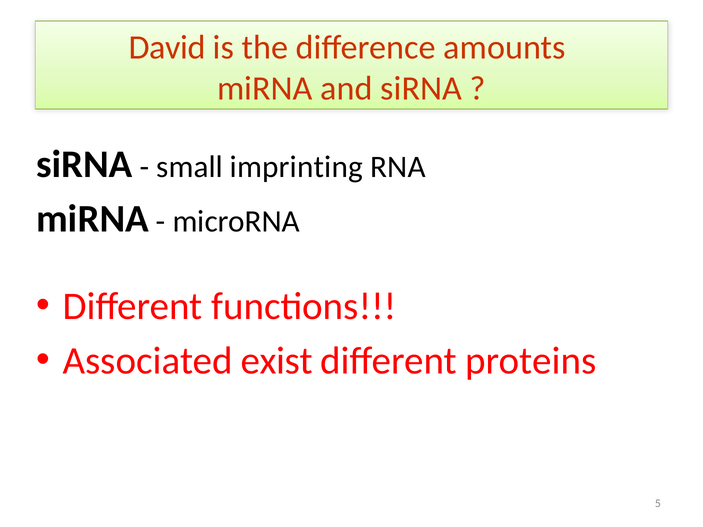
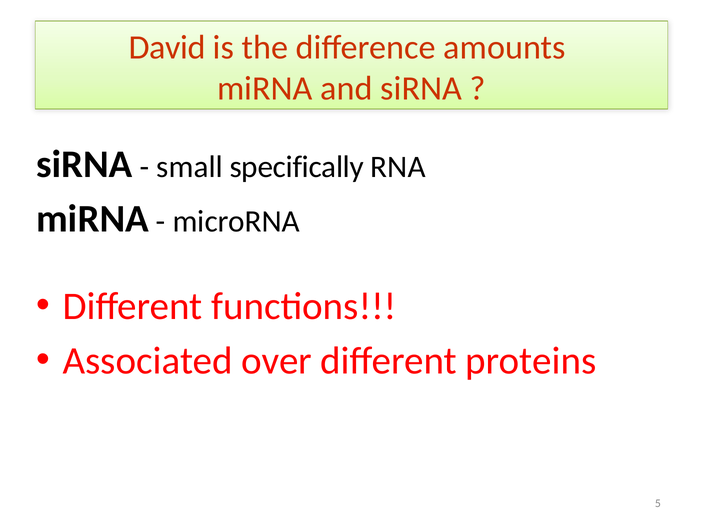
imprinting: imprinting -> specifically (297, 167)
exist: exist -> over (277, 361)
